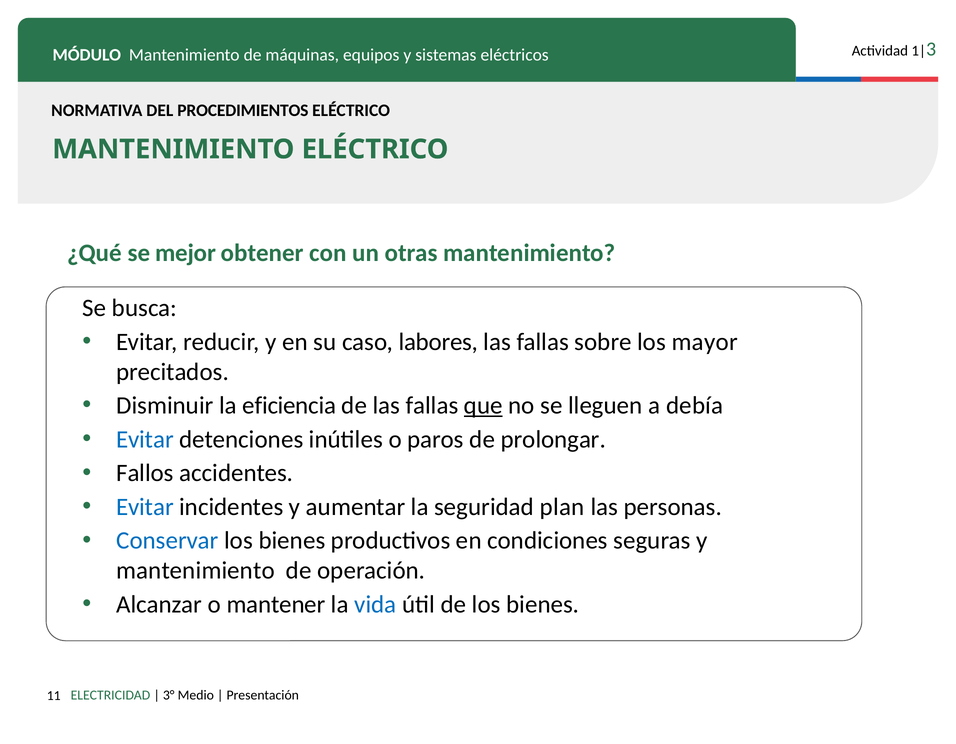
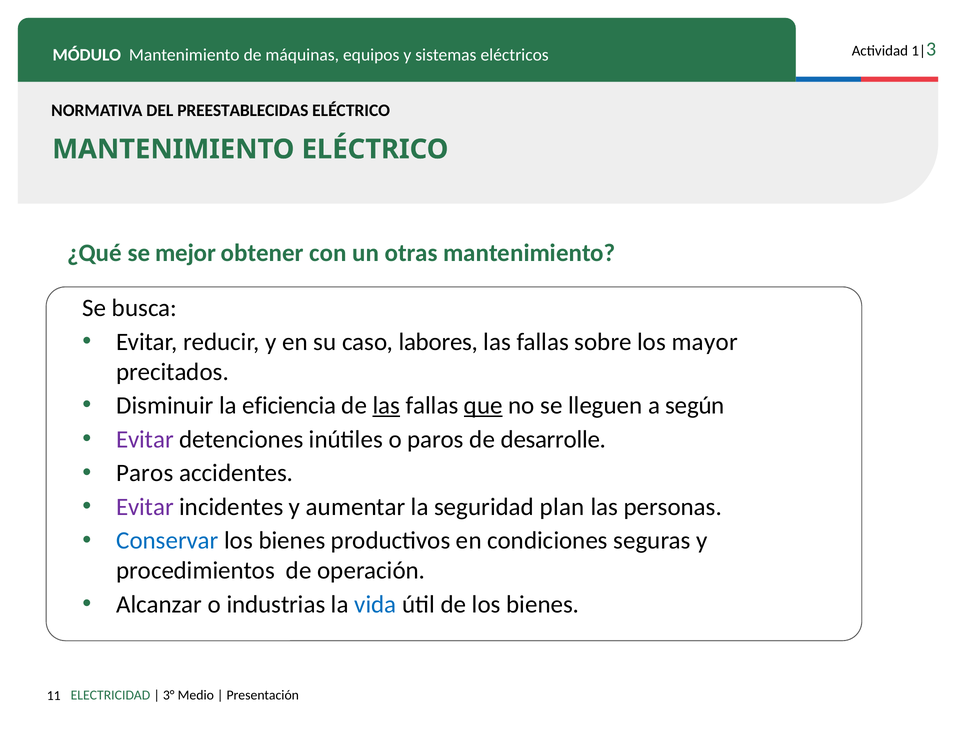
PROCEDIMIENTOS: PROCEDIMIENTOS -> PREESTABLECIDAS (243, 110)
las underline: none -> present (386, 405)
debía: debía -> según (695, 405)
Evitar colour: blue -> purple (145, 439)
prolongar: prolongar -> desarrolle (553, 439)
Fallos: Fallos -> Paros (145, 473)
Evitar colour: blue -> purple (145, 507)
mantenimiento: mantenimiento -> procedimientos (196, 570)
mantener: mantener -> industrias (276, 604)
